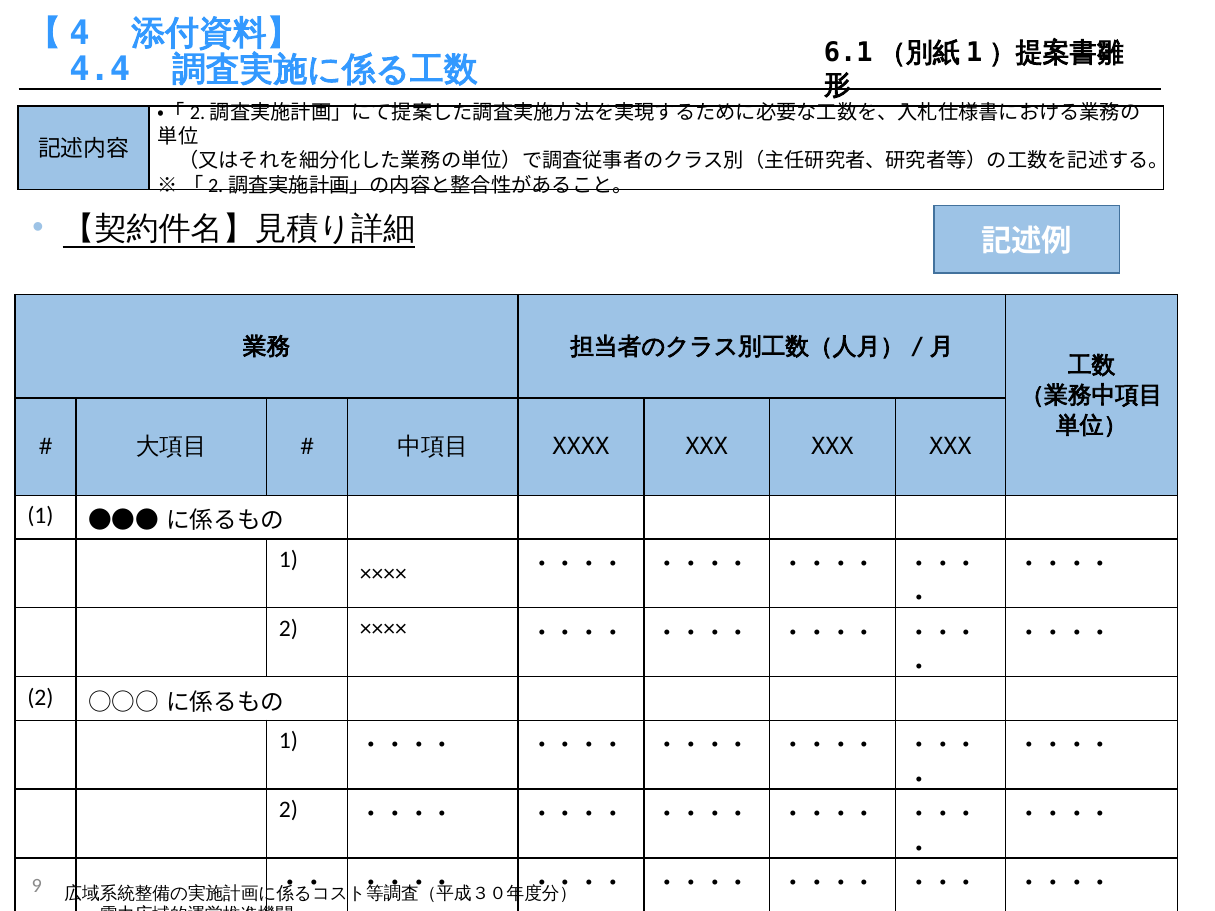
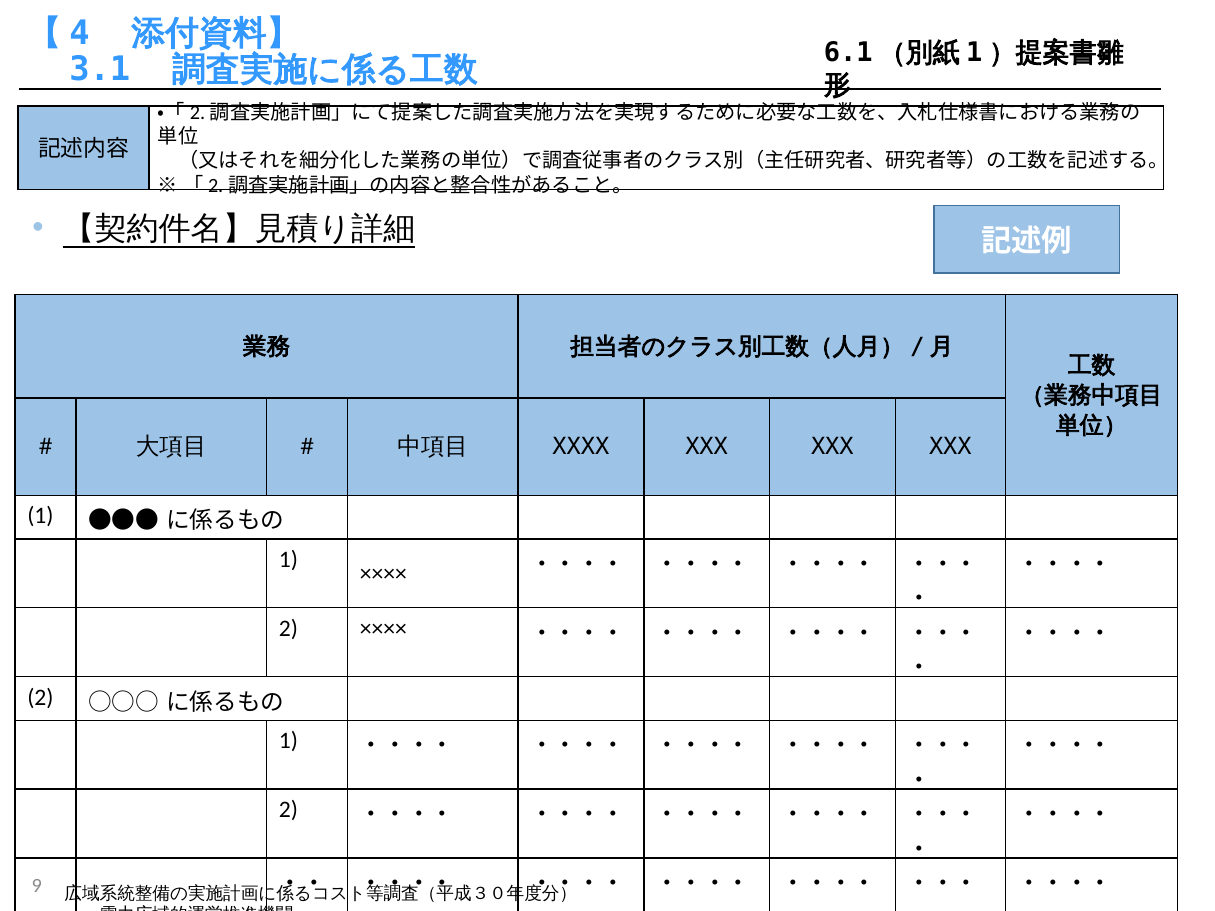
4.4: 4.4 -> 3.1 (100, 69)
